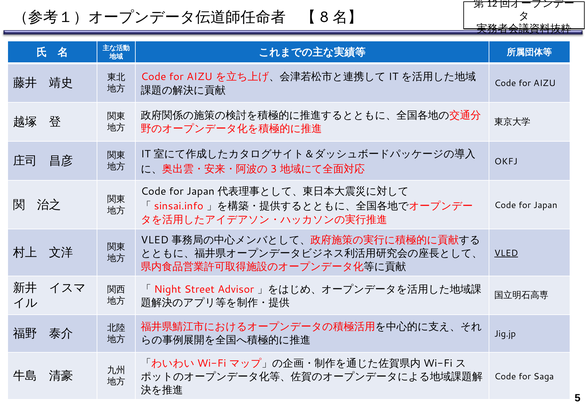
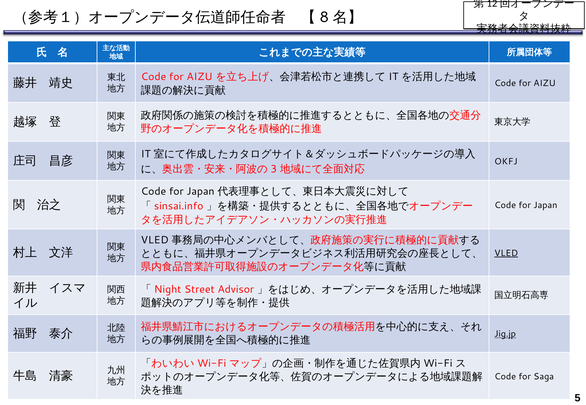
Jig.jp underline: none -> present (505, 335)
